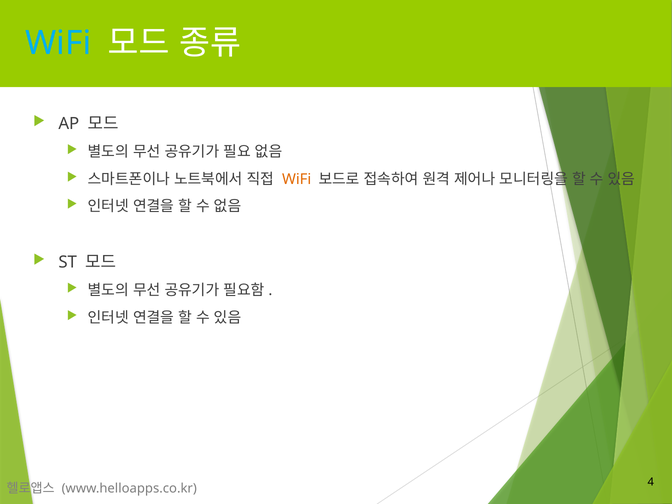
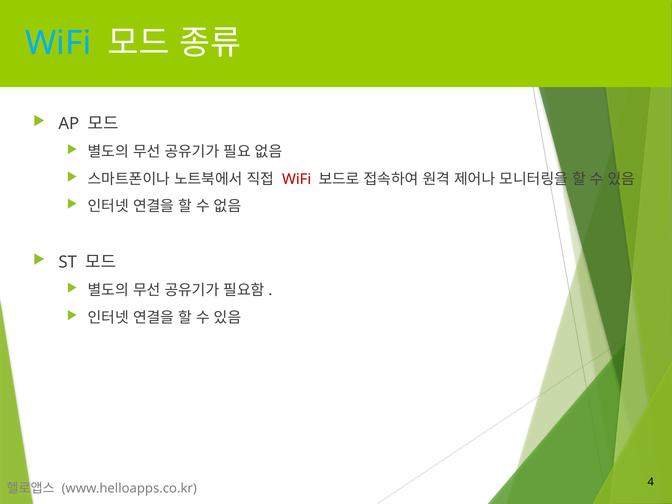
WiFi colour: orange -> red (297, 179)
